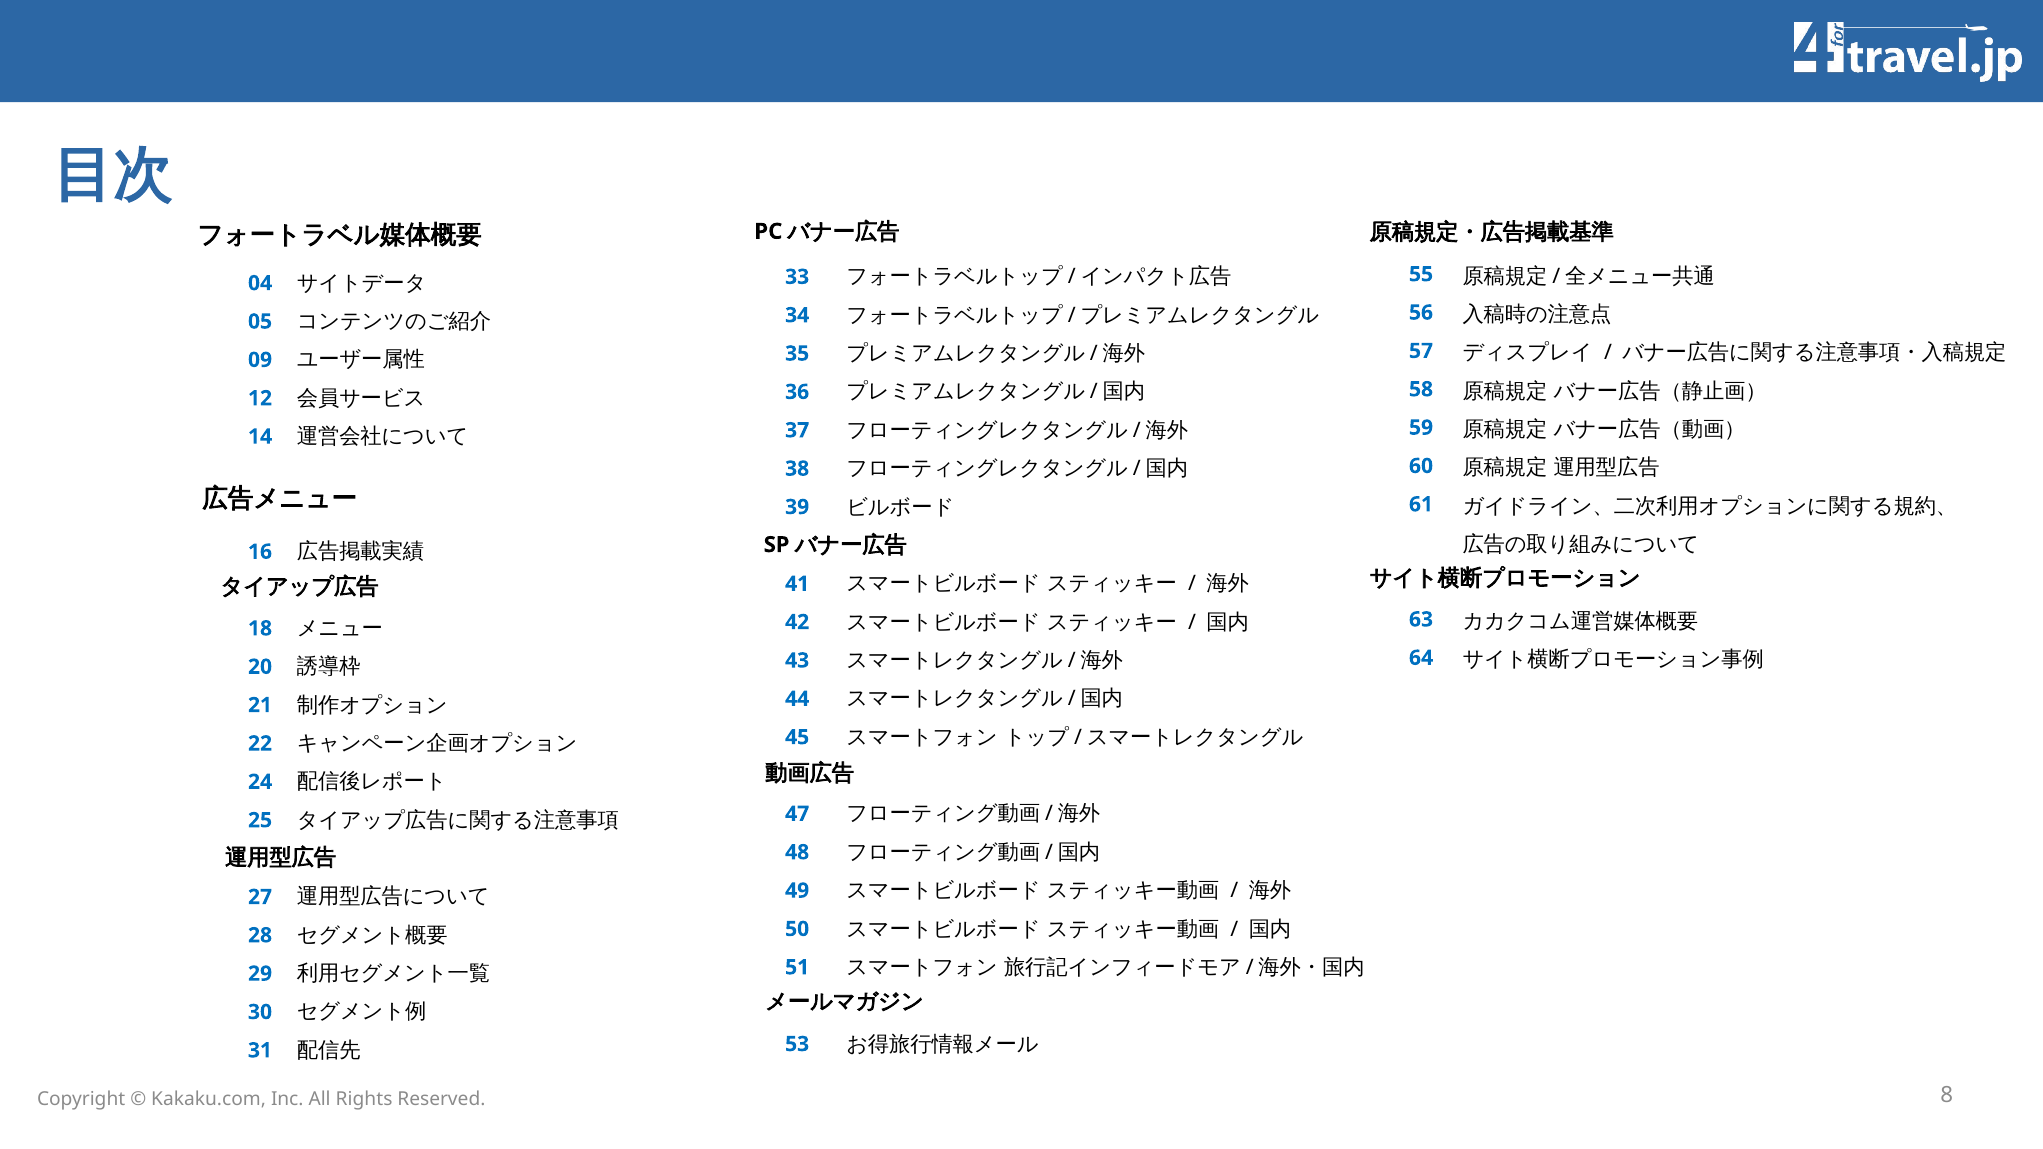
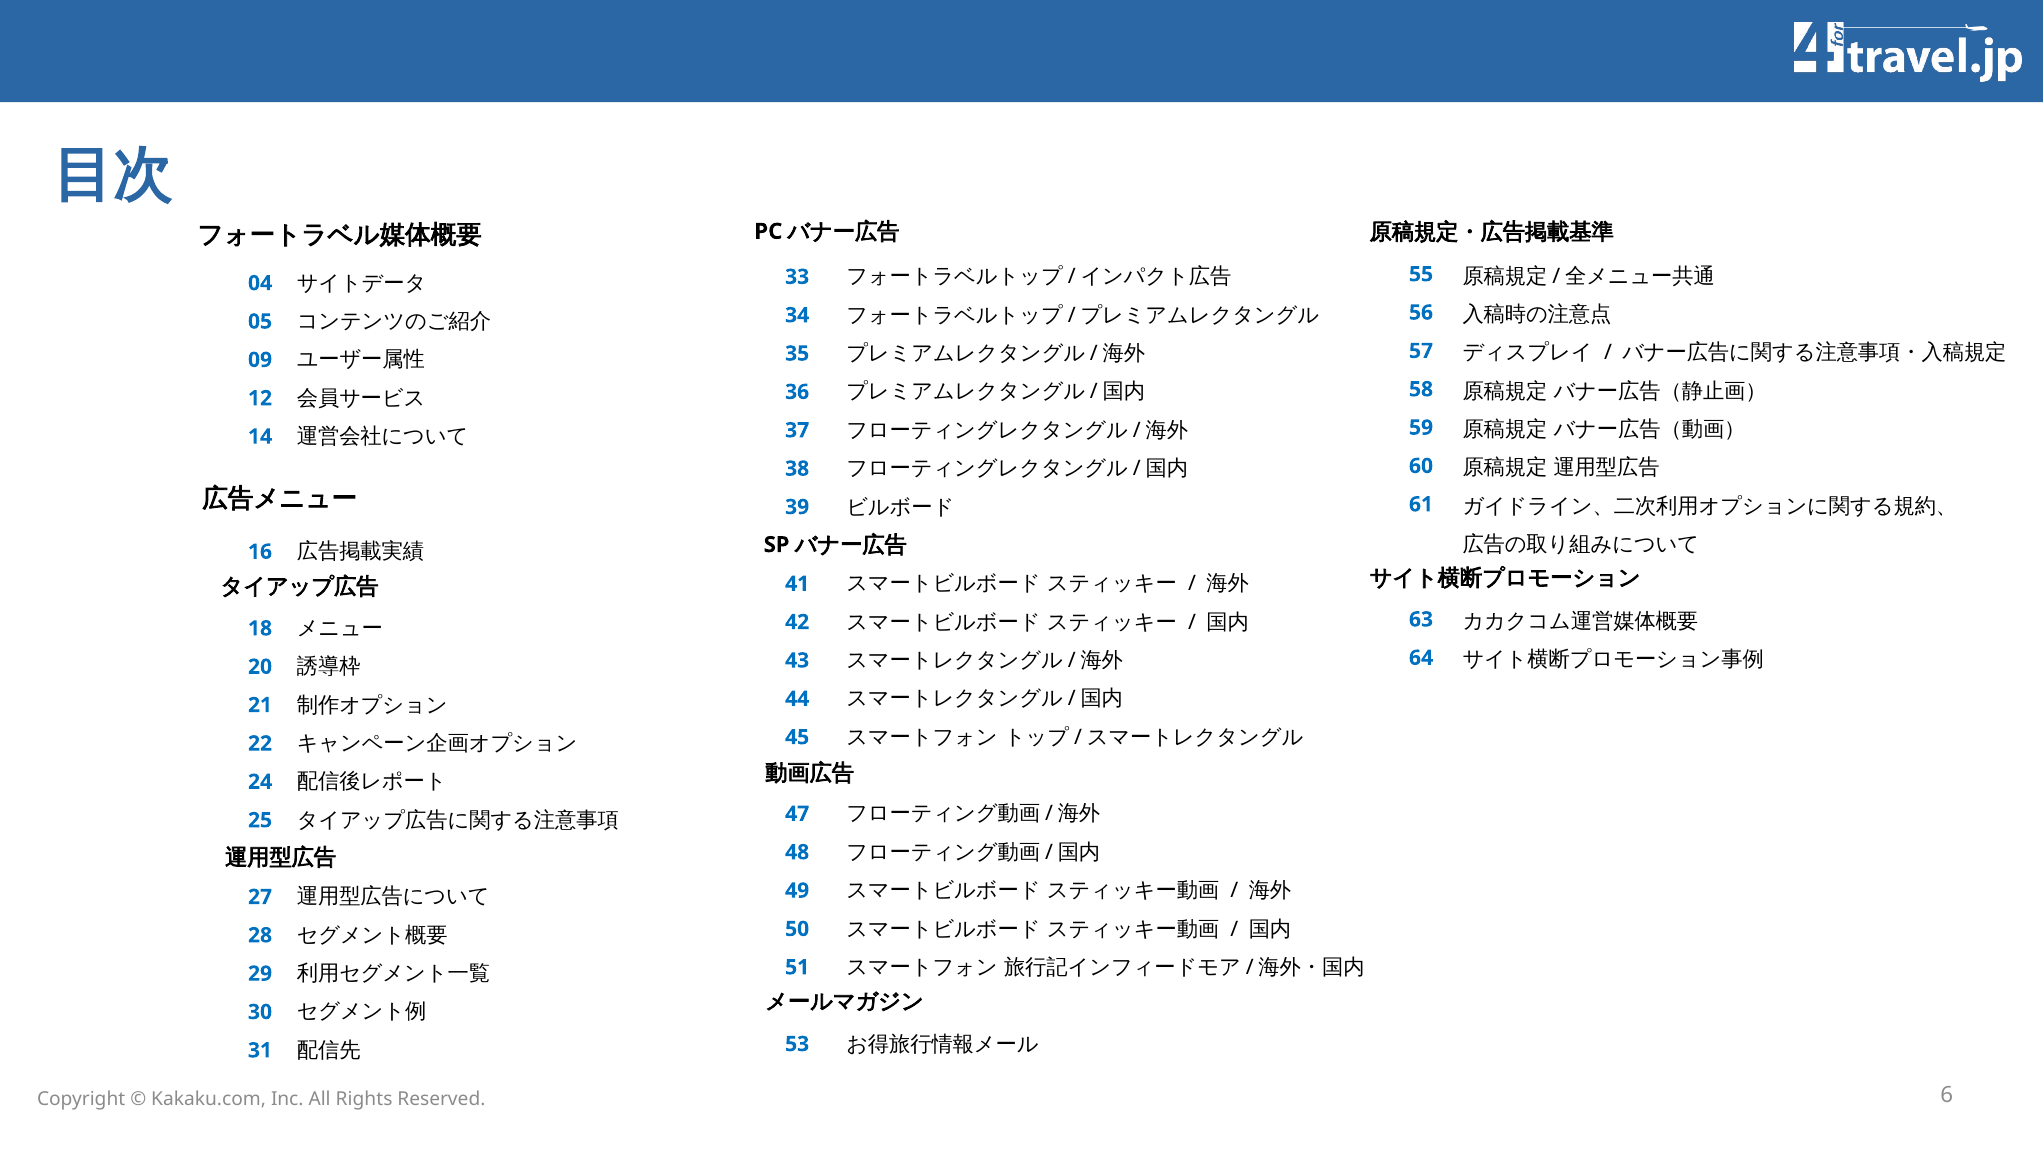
8: 8 -> 6 (1947, 1096)
